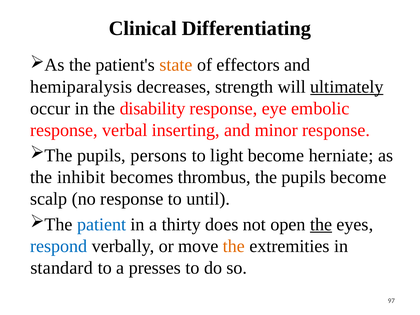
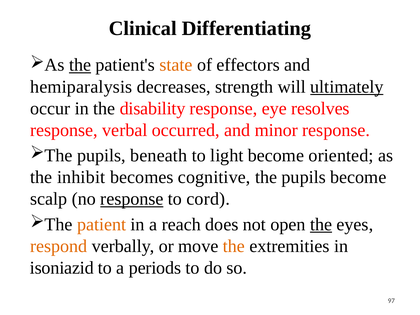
the underline: none -> present (80, 65)
embolic: embolic -> resolves (320, 108)
inserting: inserting -> occurred (186, 130)
persons: persons -> beneath (159, 156)
herniate: herniate -> oriented (341, 156)
thrombus: thrombus -> cognitive (214, 177)
response underline: none -> present (132, 199)
until: until -> cord (208, 199)
patient colour: blue -> orange (102, 224)
thirty: thirty -> reach (181, 224)
respond colour: blue -> orange (59, 246)
standard: standard -> isoniazid (62, 268)
presses: presses -> periods (155, 268)
